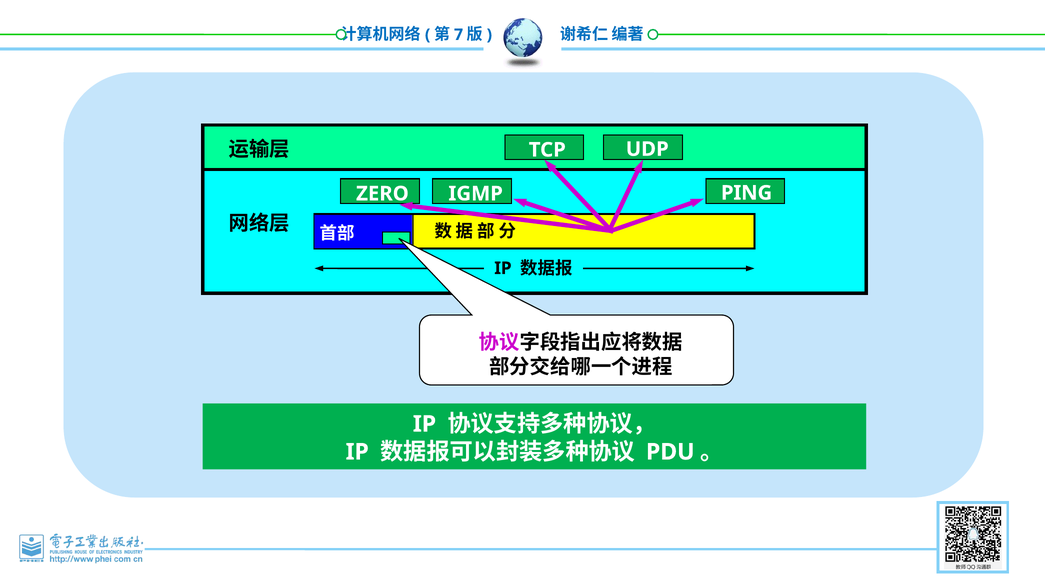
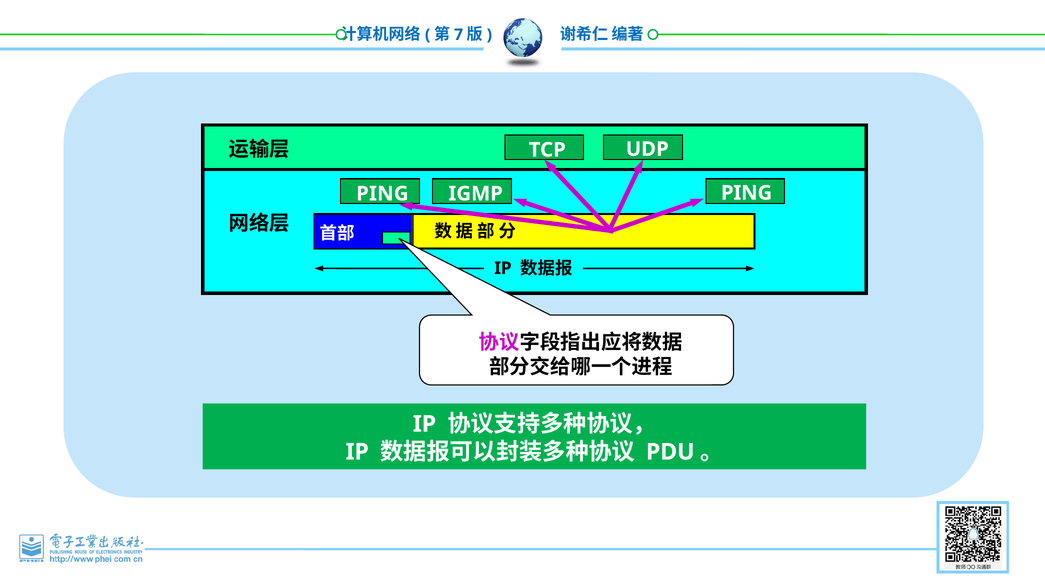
ZERO: ZERO -> PING (382, 194)
